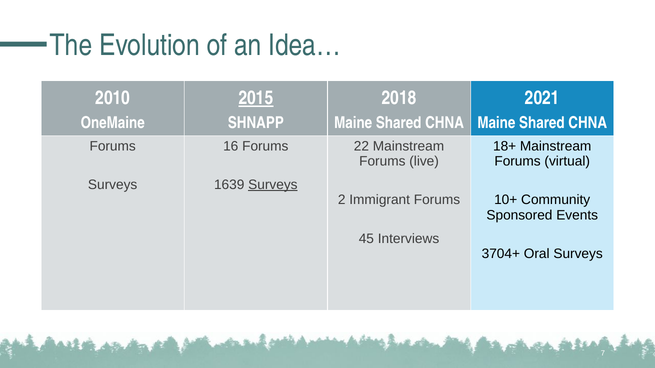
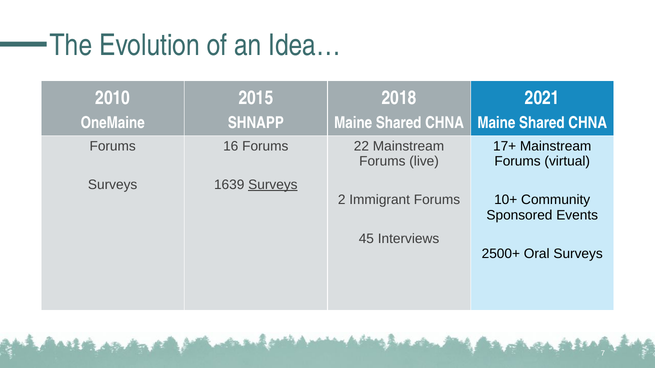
2015 underline: present -> none (256, 98)
18+: 18+ -> 17+ (505, 146)
3704+: 3704+ -> 2500+ (501, 254)
